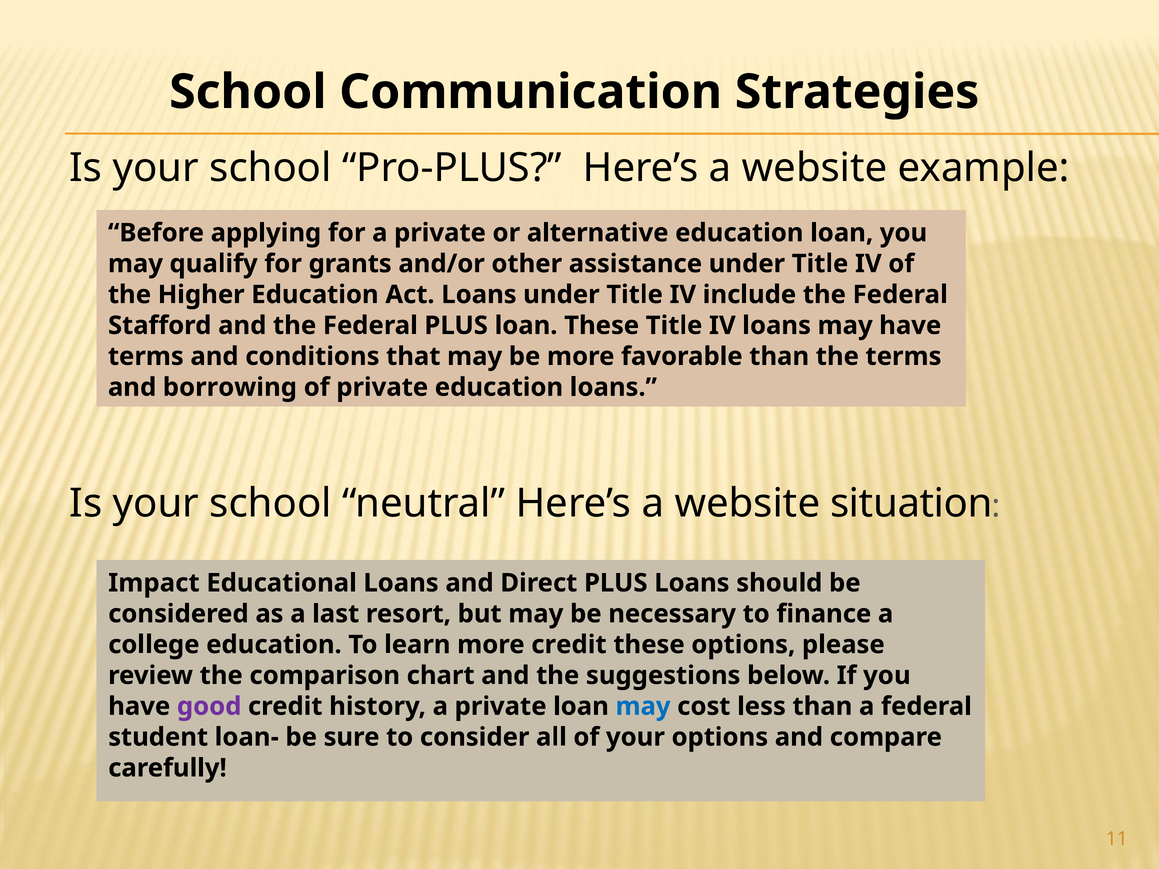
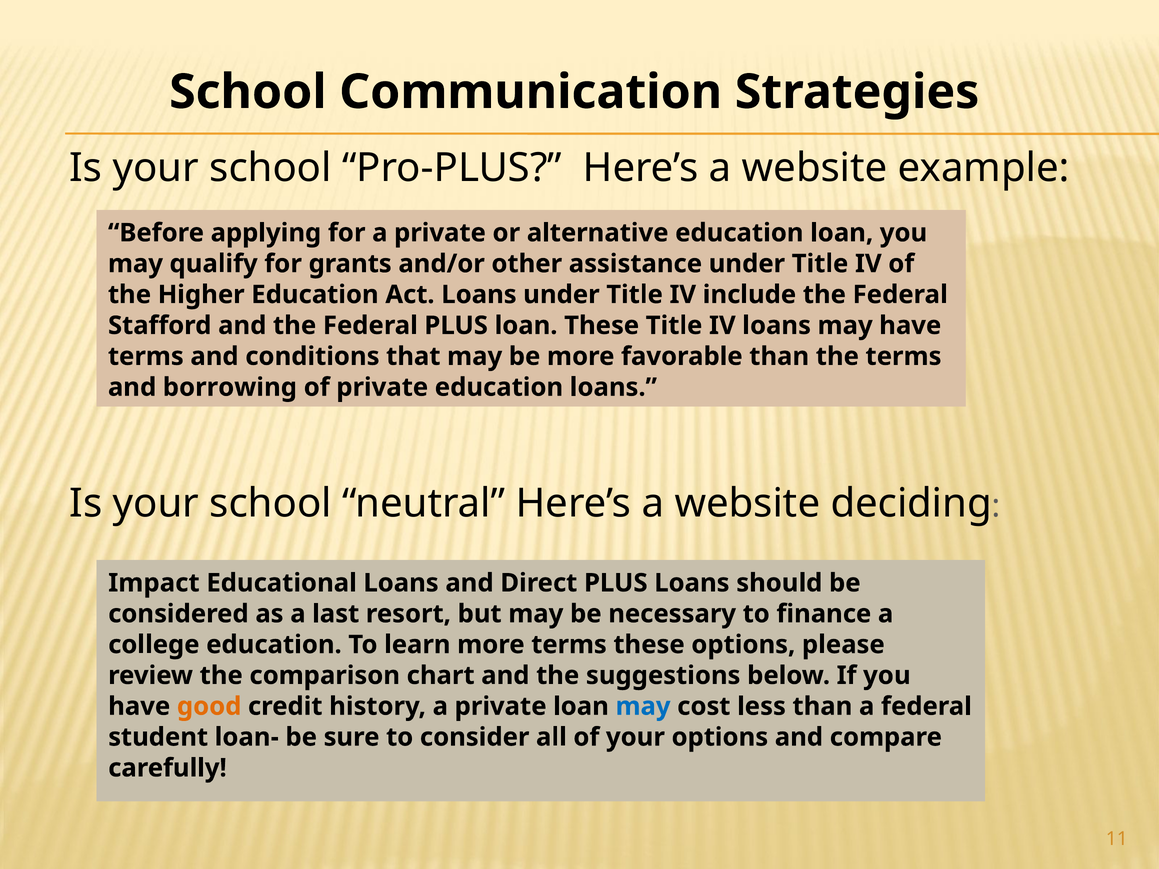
situation: situation -> deciding (911, 504)
more credit: credit -> terms (569, 645)
good colour: purple -> orange (209, 707)
